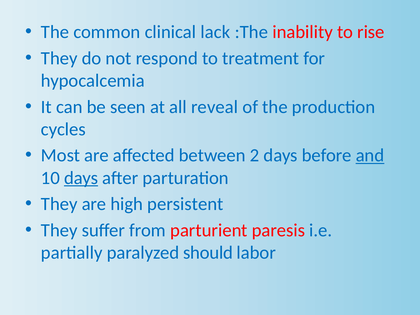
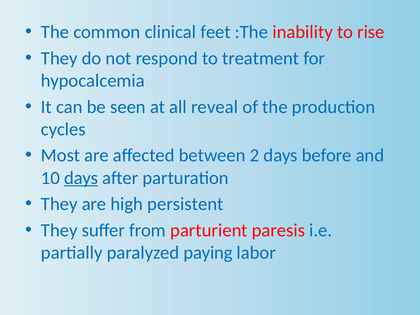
lack: lack -> feet (216, 32)
and underline: present -> none (370, 155)
should: should -> paying (208, 253)
